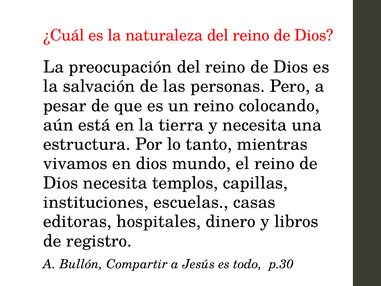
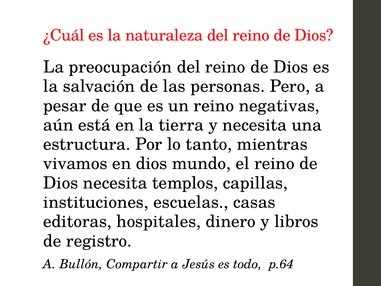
colocando: colocando -> negativas (279, 106)
p.30: p.30 -> p.64 (281, 264)
